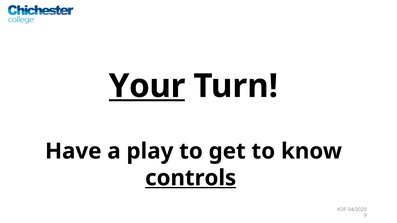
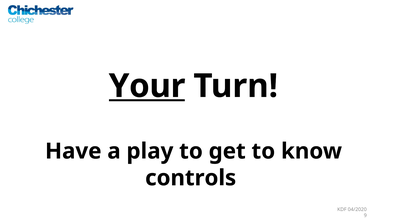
controls underline: present -> none (191, 178)
